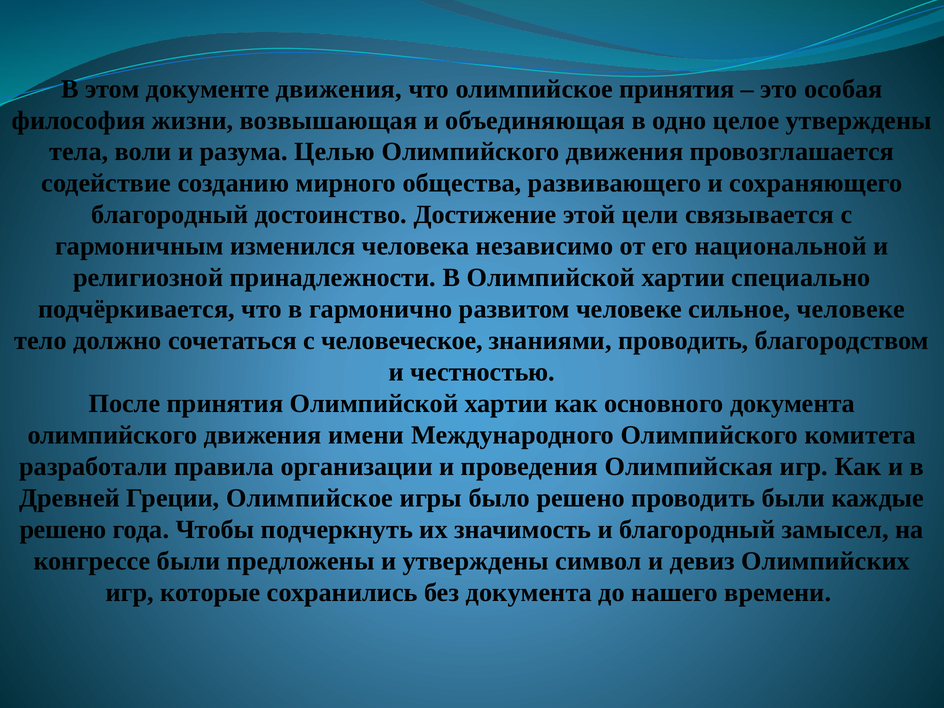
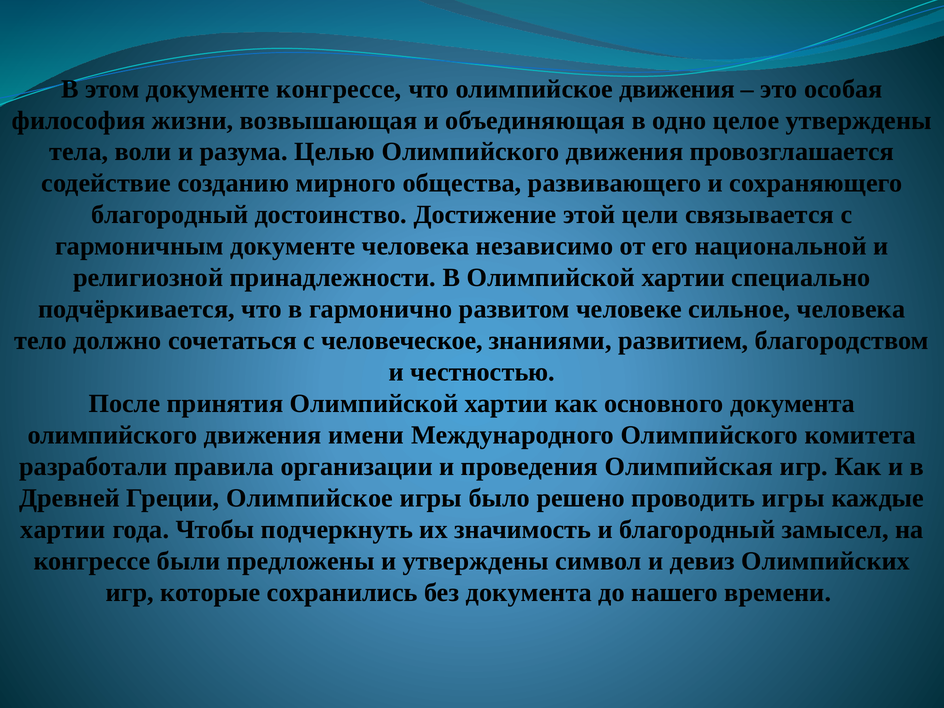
документе движения: движения -> конгрессе (339, 89)
олимпийское принятия: принятия -> движения (677, 89)
гармоничным изменился: изменился -> документе (293, 246)
сильное человеке: человеке -> человека (851, 309)
знаниями проводить: проводить -> развитием (683, 341)
проводить были: были -> игры (793, 498)
решено: решено -> хартии (63, 530)
